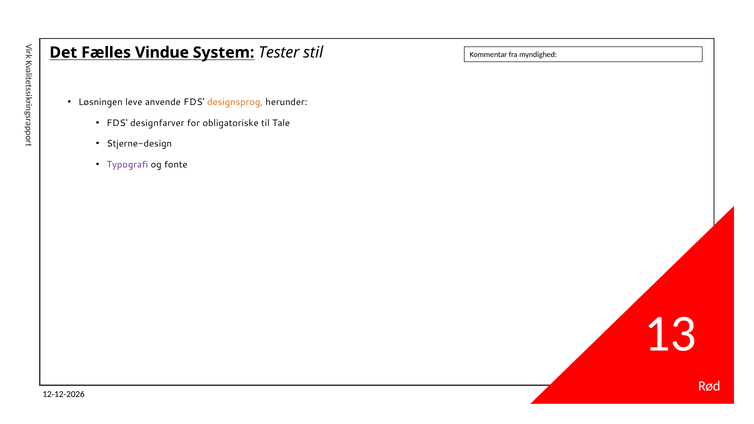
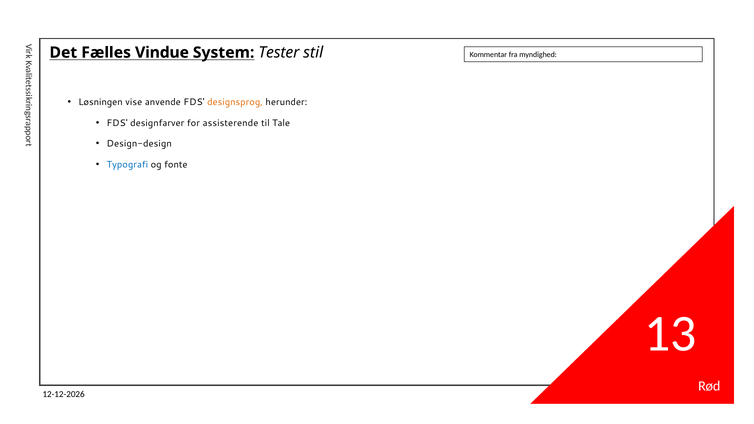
leve: leve -> vise (134, 102)
obligatoriske: obligatoriske -> assisterende (231, 123)
Stjerne-design: Stjerne-design -> Design-design (139, 144)
Typografi colour: purple -> blue (127, 165)
